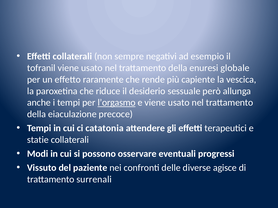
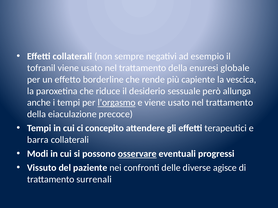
raramente: raramente -> borderline (103, 80)
catatonia: catatonia -> concepito (105, 128)
statie: statie -> barra (38, 140)
osservare underline: none -> present (137, 154)
